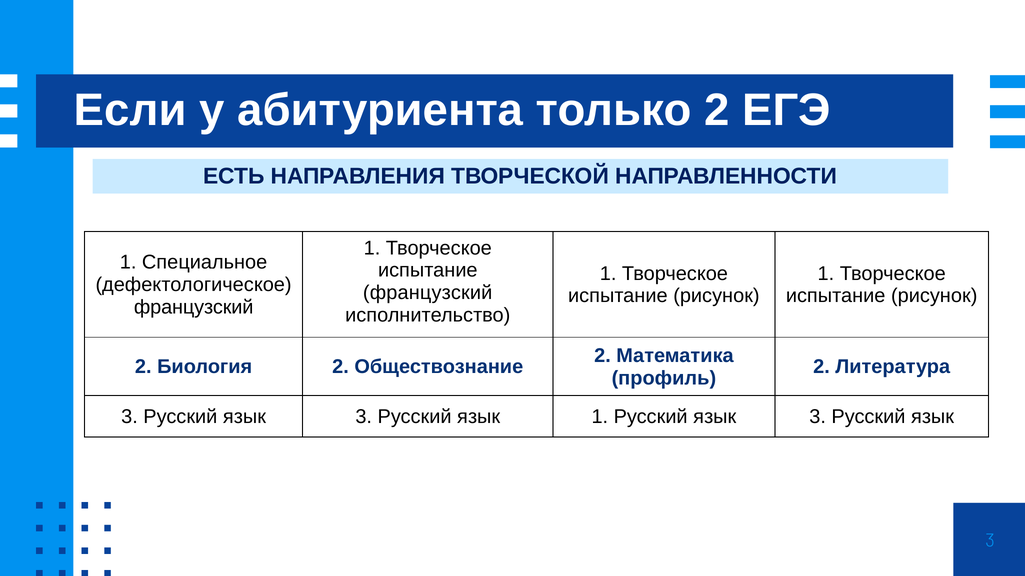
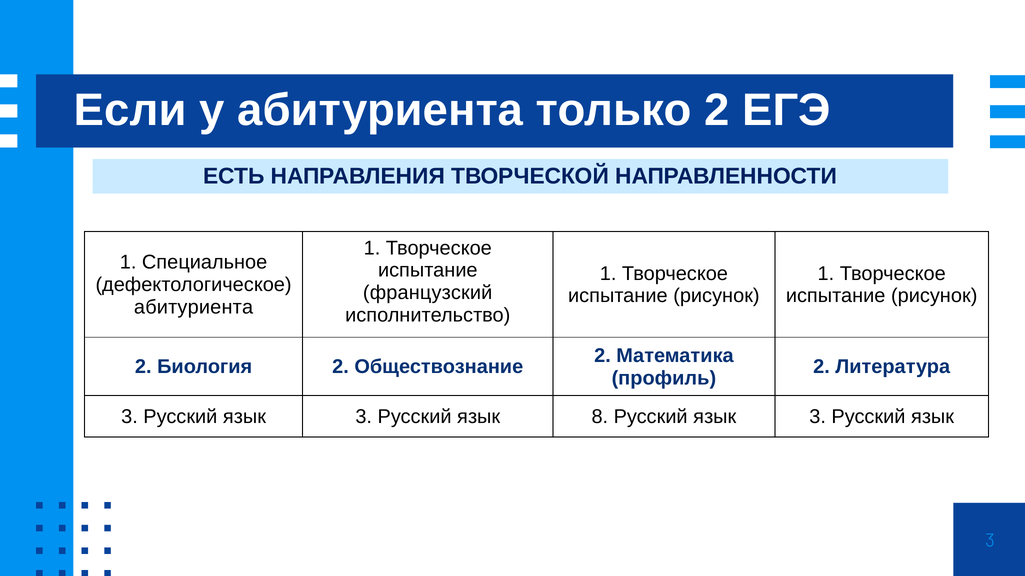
французский: французский -> абитуриента (194, 307)
язык 1: 1 -> 8 (600, 417)
